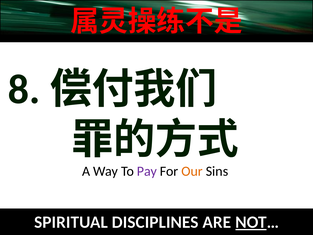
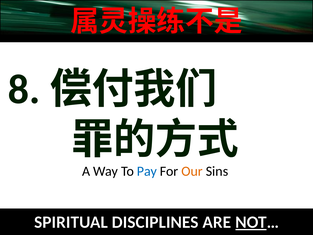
Pay colour: purple -> blue (147, 171)
